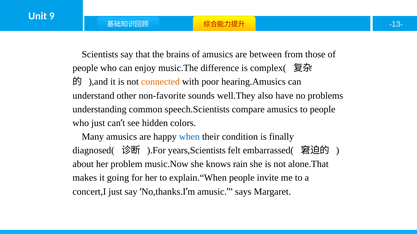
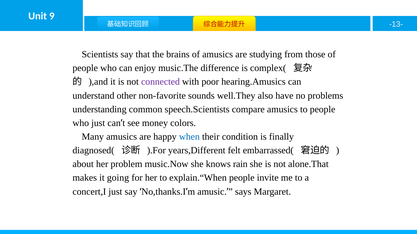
between: between -> studying (266, 54)
connected colour: orange -> purple (161, 82)
hidden: hidden -> money (155, 123)
years,Scientists: years,Scientists -> years,Different (197, 151)
